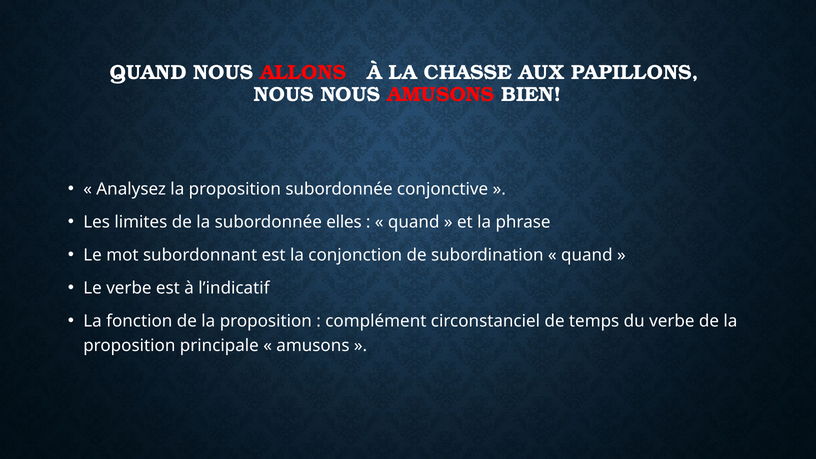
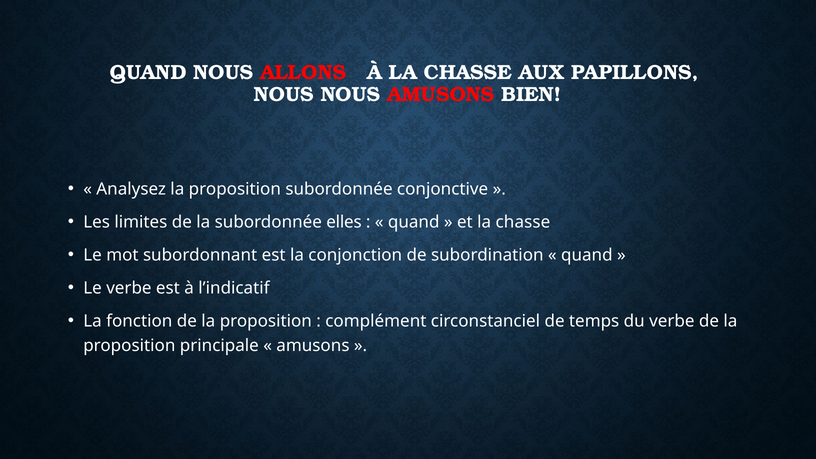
et la phrase: phrase -> chasse (523, 222)
